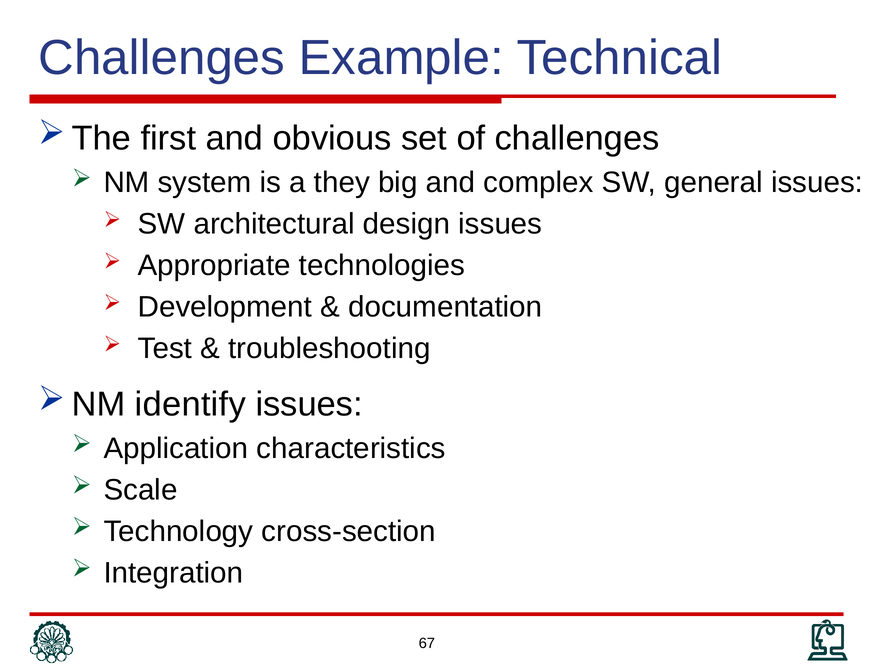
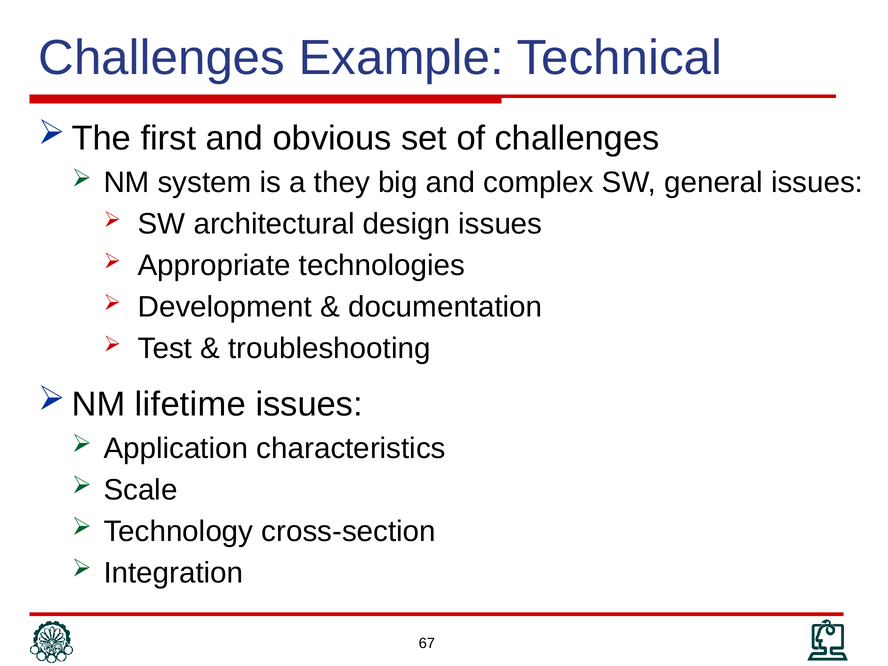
identify: identify -> lifetime (190, 404)
